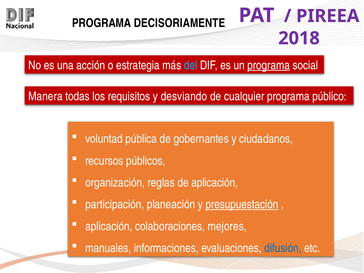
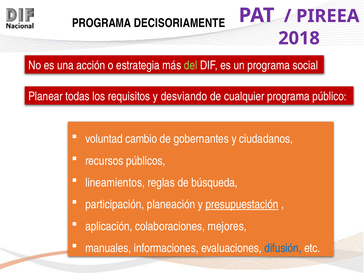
del colour: light blue -> light green (191, 65)
programa underline: present -> none (269, 65)
Manera: Manera -> Planear (46, 96)
pública: pública -> cambio (141, 139)
organización: organización -> lineamientos (115, 183)
de aplicación: aplicación -> búsqueda (215, 183)
